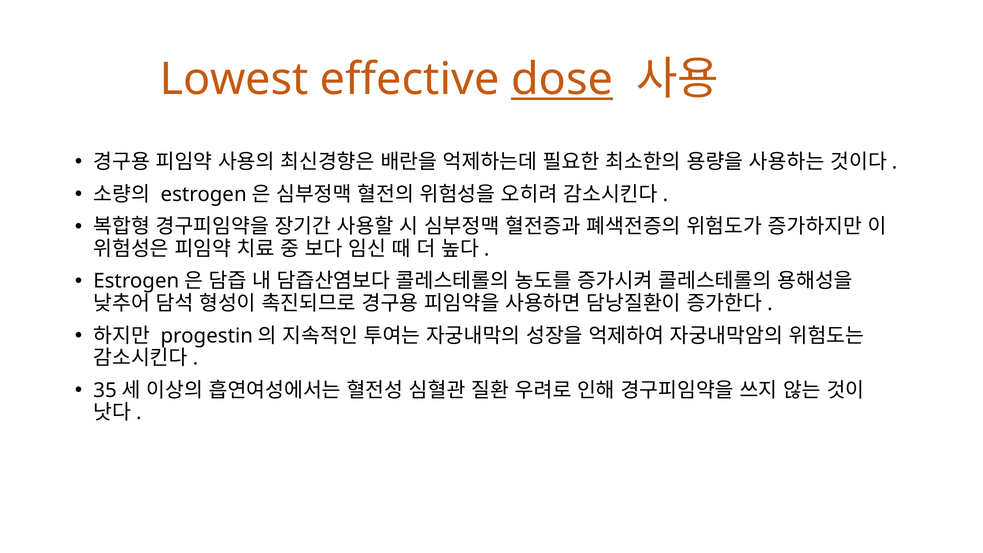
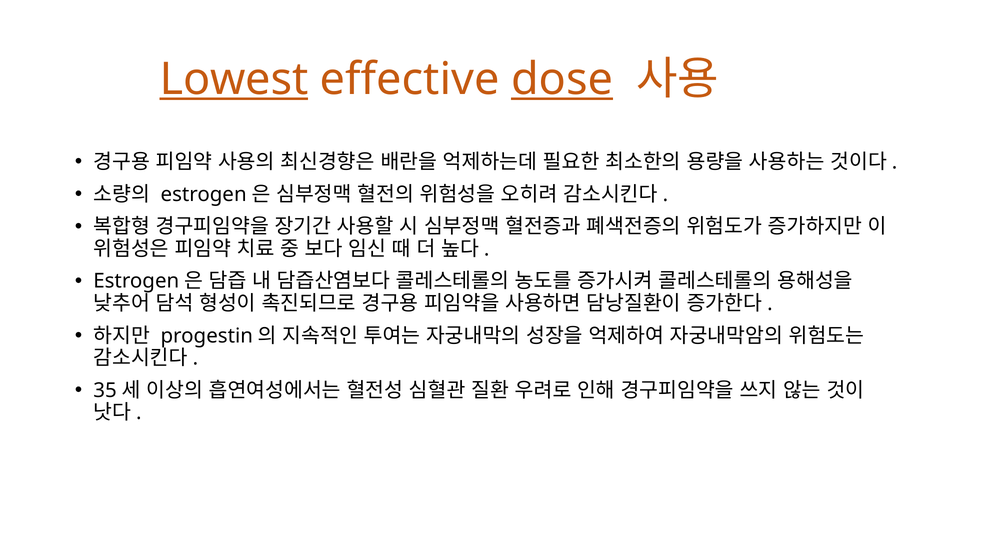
Lowest underline: none -> present (234, 79)
